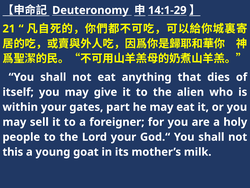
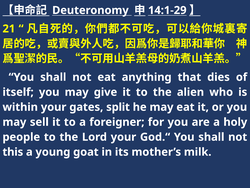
part: part -> split (118, 107)
